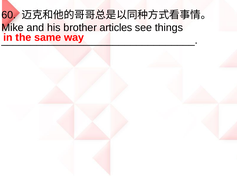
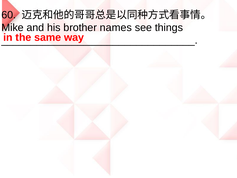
articles: articles -> names (116, 28)
